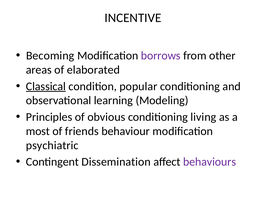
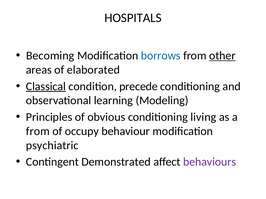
INCENTIVE: INCENTIVE -> HOSPITALS (133, 18)
borrows colour: purple -> blue (161, 56)
other underline: none -> present (222, 56)
popular: popular -> precede (139, 87)
most: most -> from (38, 131)
friends: friends -> occupy (82, 131)
Dissemination: Dissemination -> Demonstrated (116, 162)
